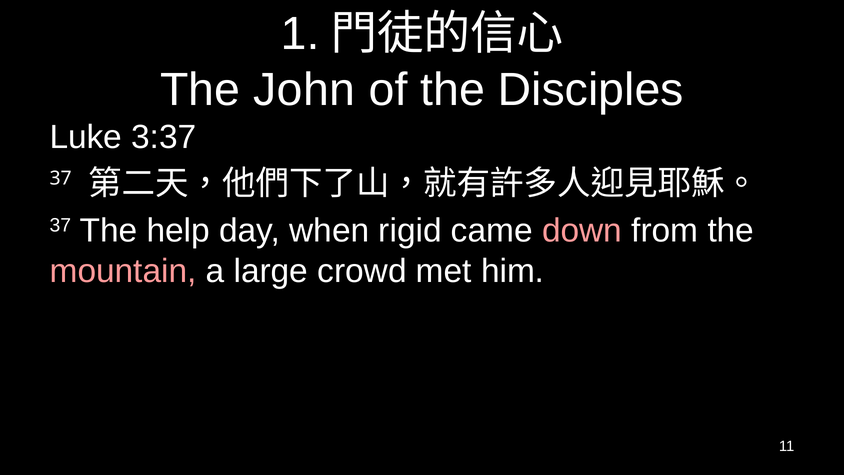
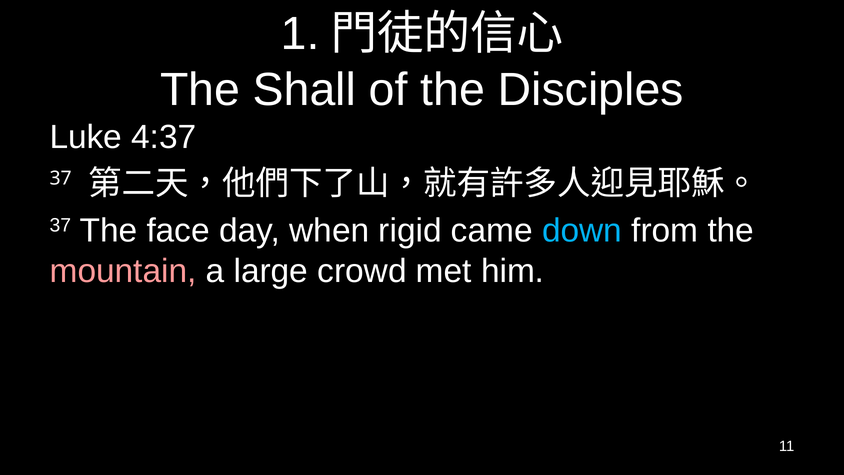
John: John -> Shall (304, 90)
3:37: 3:37 -> 4:37 (164, 137)
help: help -> face (178, 231)
down colour: pink -> light blue (582, 231)
